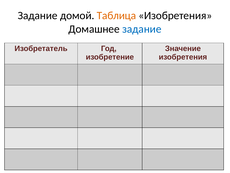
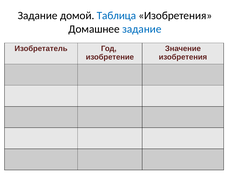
Таблица colour: orange -> blue (116, 16)
